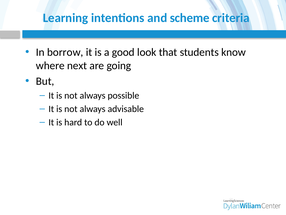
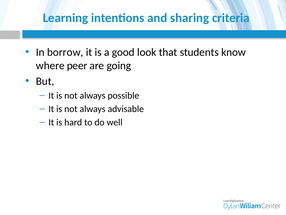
scheme: scheme -> sharing (190, 18)
next: next -> peer (77, 66)
